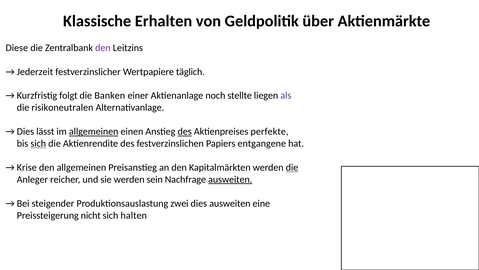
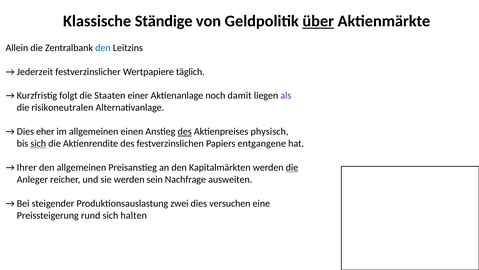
Erhalten: Erhalten -> Ständige (164, 21)
über underline: none -> present (318, 21)
Diese: Diese -> Allein (17, 48)
den colour: purple -> blue (103, 48)
Banken: Banken -> Staaten (110, 95)
stellte: stellte -> damit (240, 95)
lässt: lässt -> eher (45, 131)
allgemeinen underline: present -> none (94, 131)
perfekte: perfekte -> physisch (270, 131)
Krise: Krise -> Ihrer (27, 167)
ausweiten underline: present -> none (230, 179)
dies ausweiten: ausweiten -> versuchen (230, 203)
nicht: nicht -> rund (91, 215)
